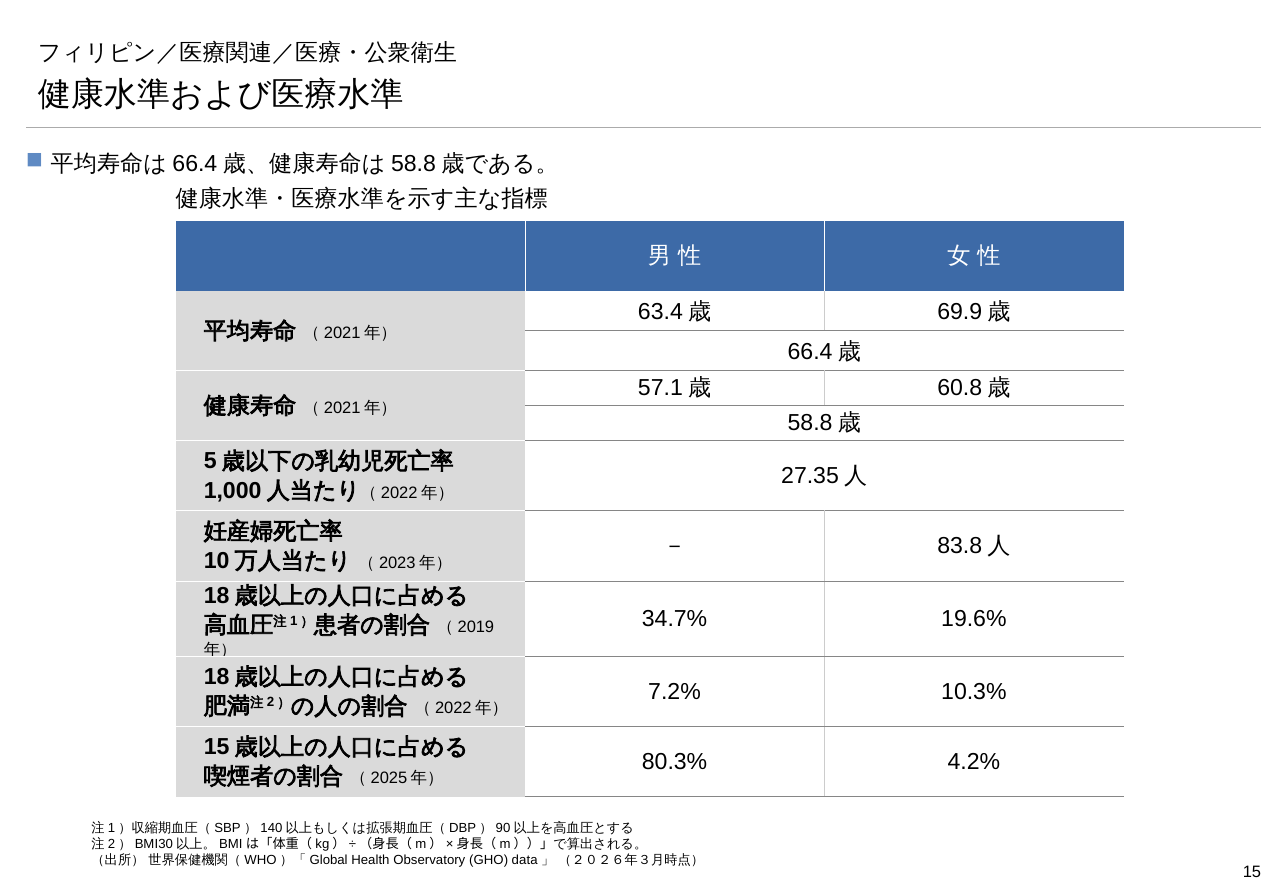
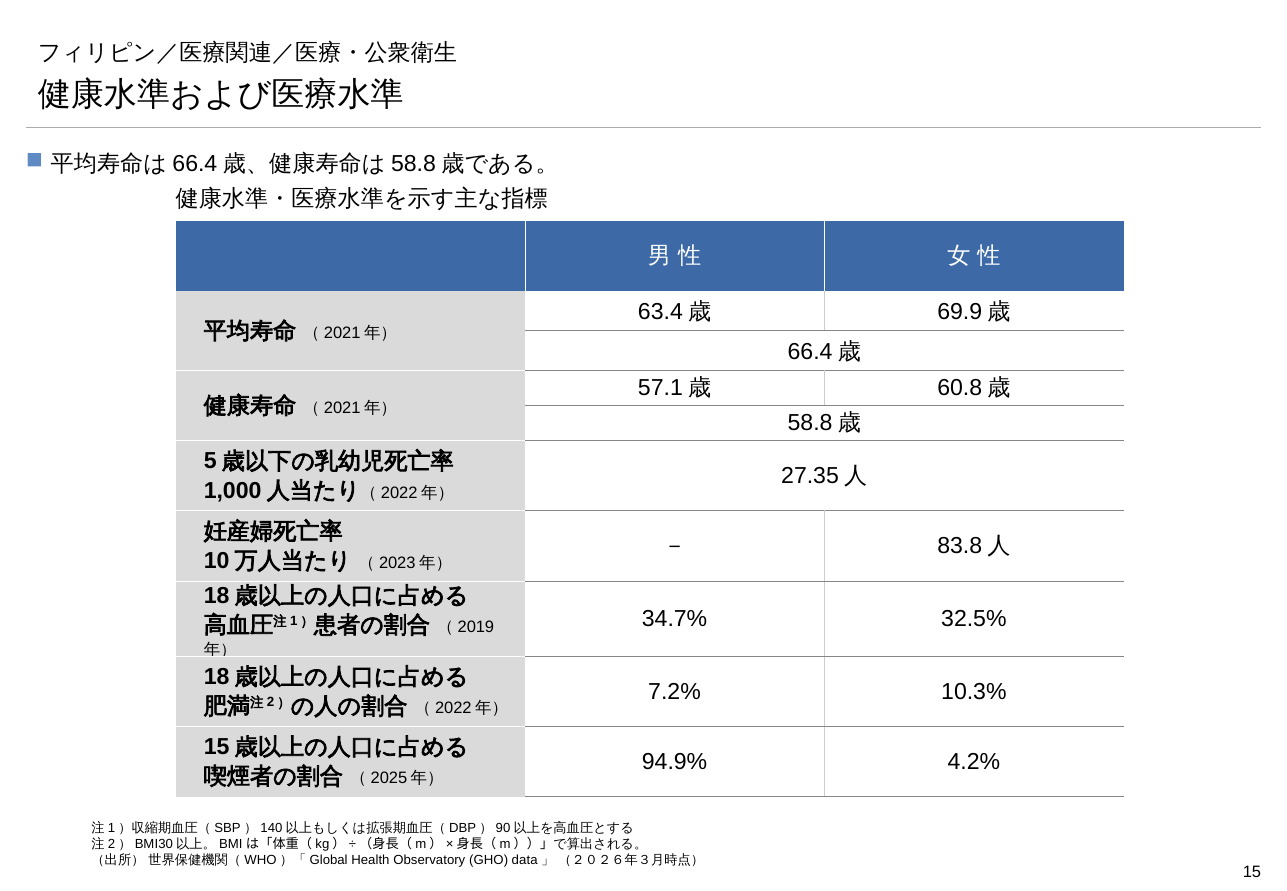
19.6%: 19.6% -> 32.5% (974, 619)
80.3%: 80.3% -> 94.9% (675, 762)
